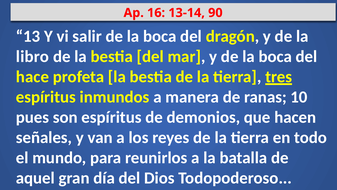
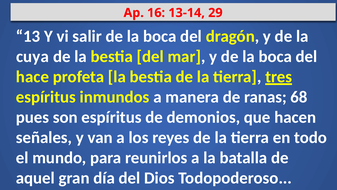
90: 90 -> 29 (215, 13)
libro: libro -> cuya (32, 56)
10: 10 -> 68 (299, 97)
